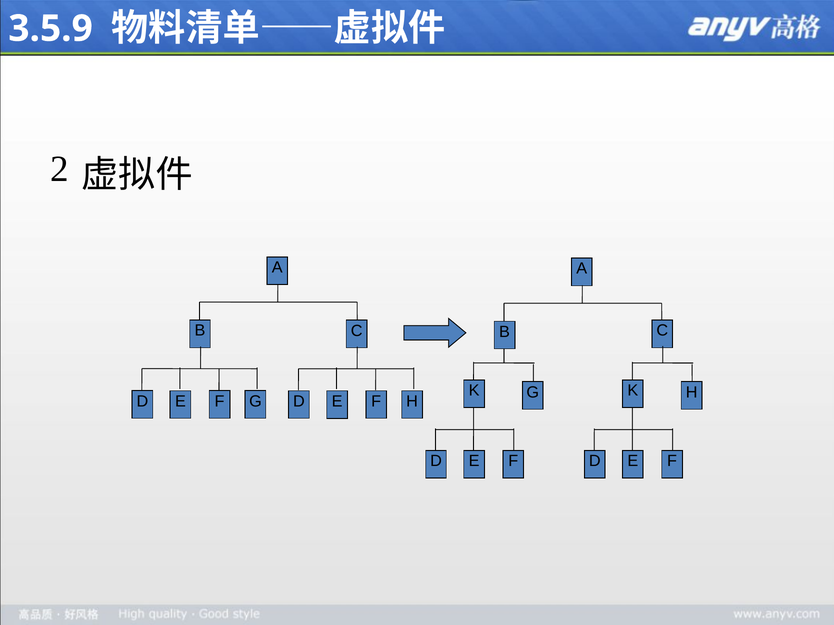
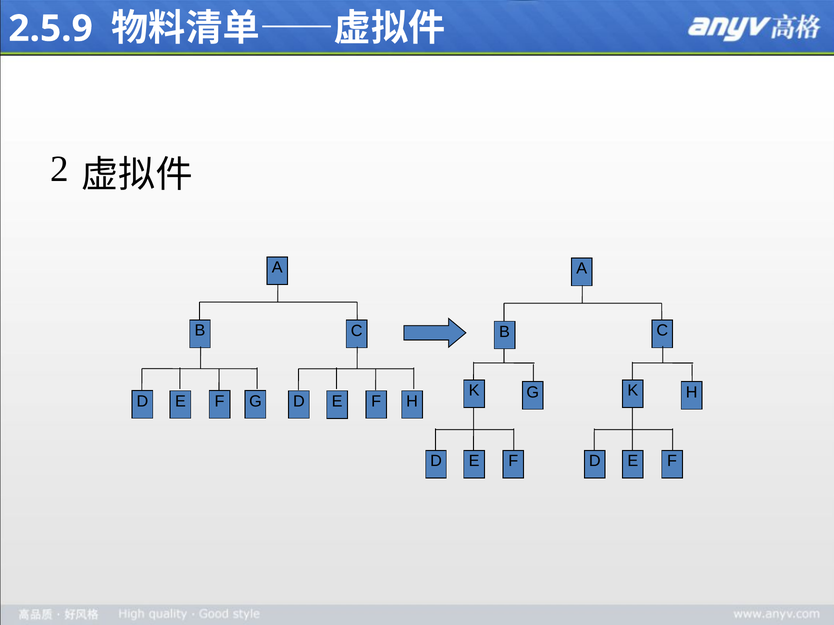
3.5.9: 3.5.9 -> 2.5.9 (51, 29)
